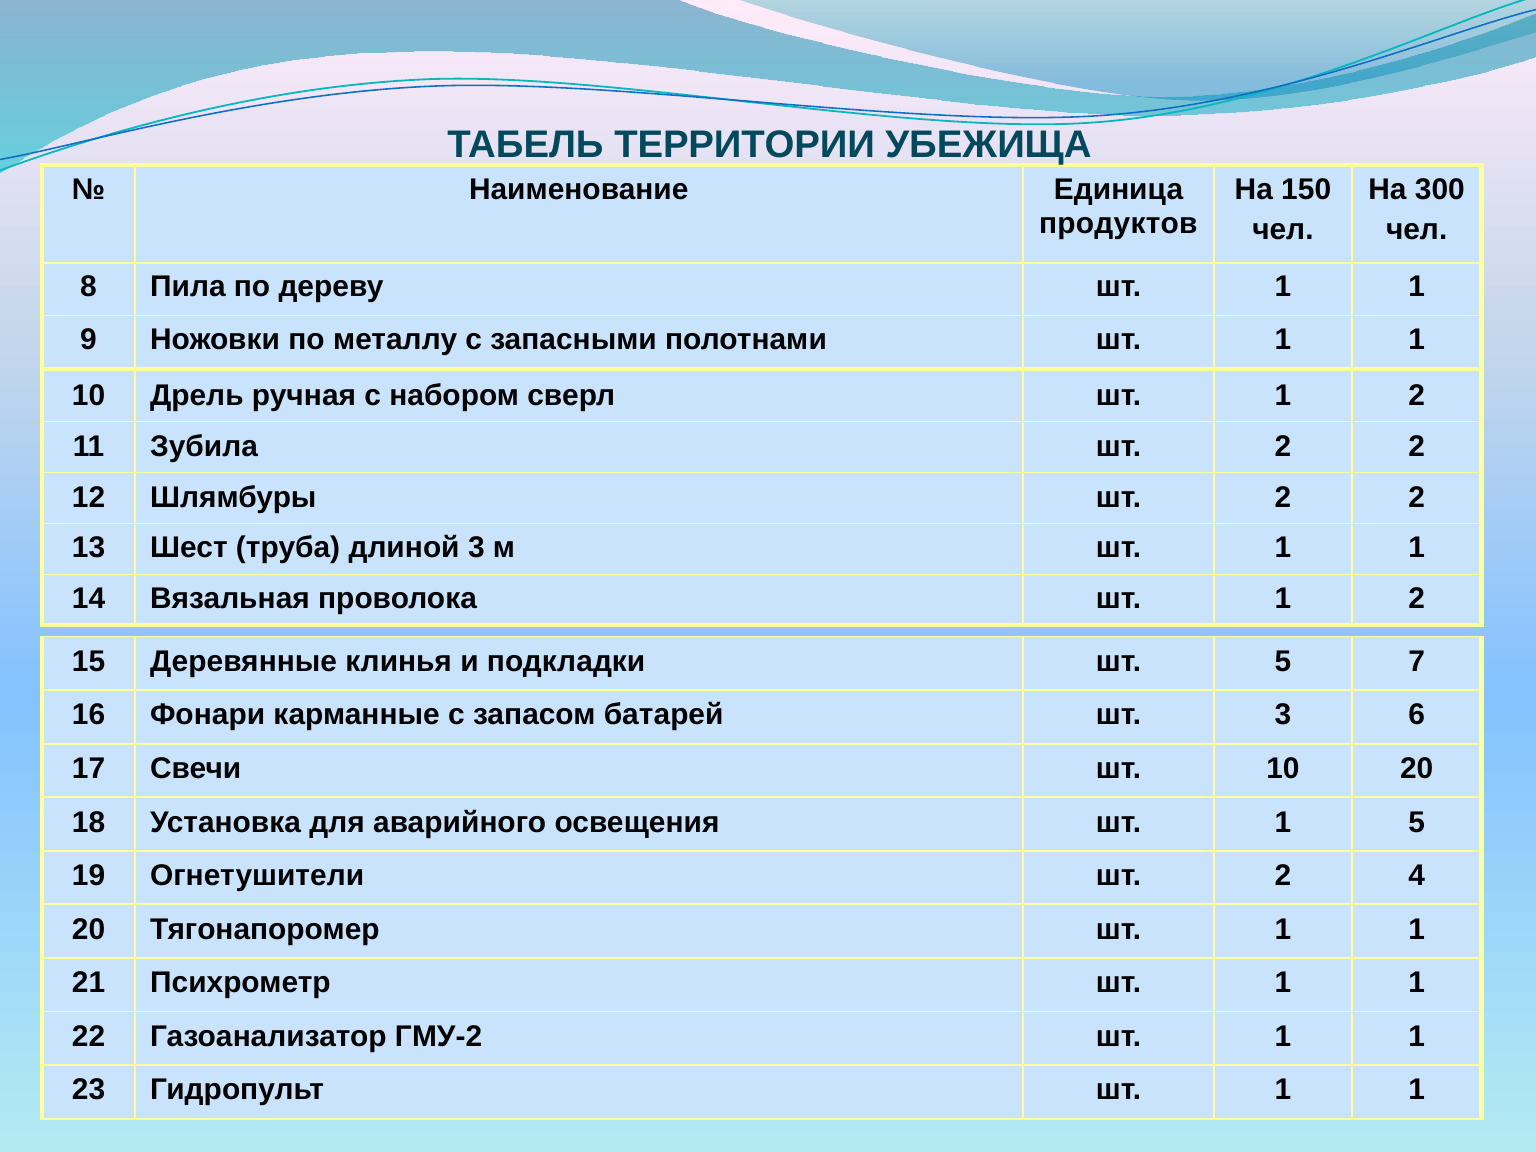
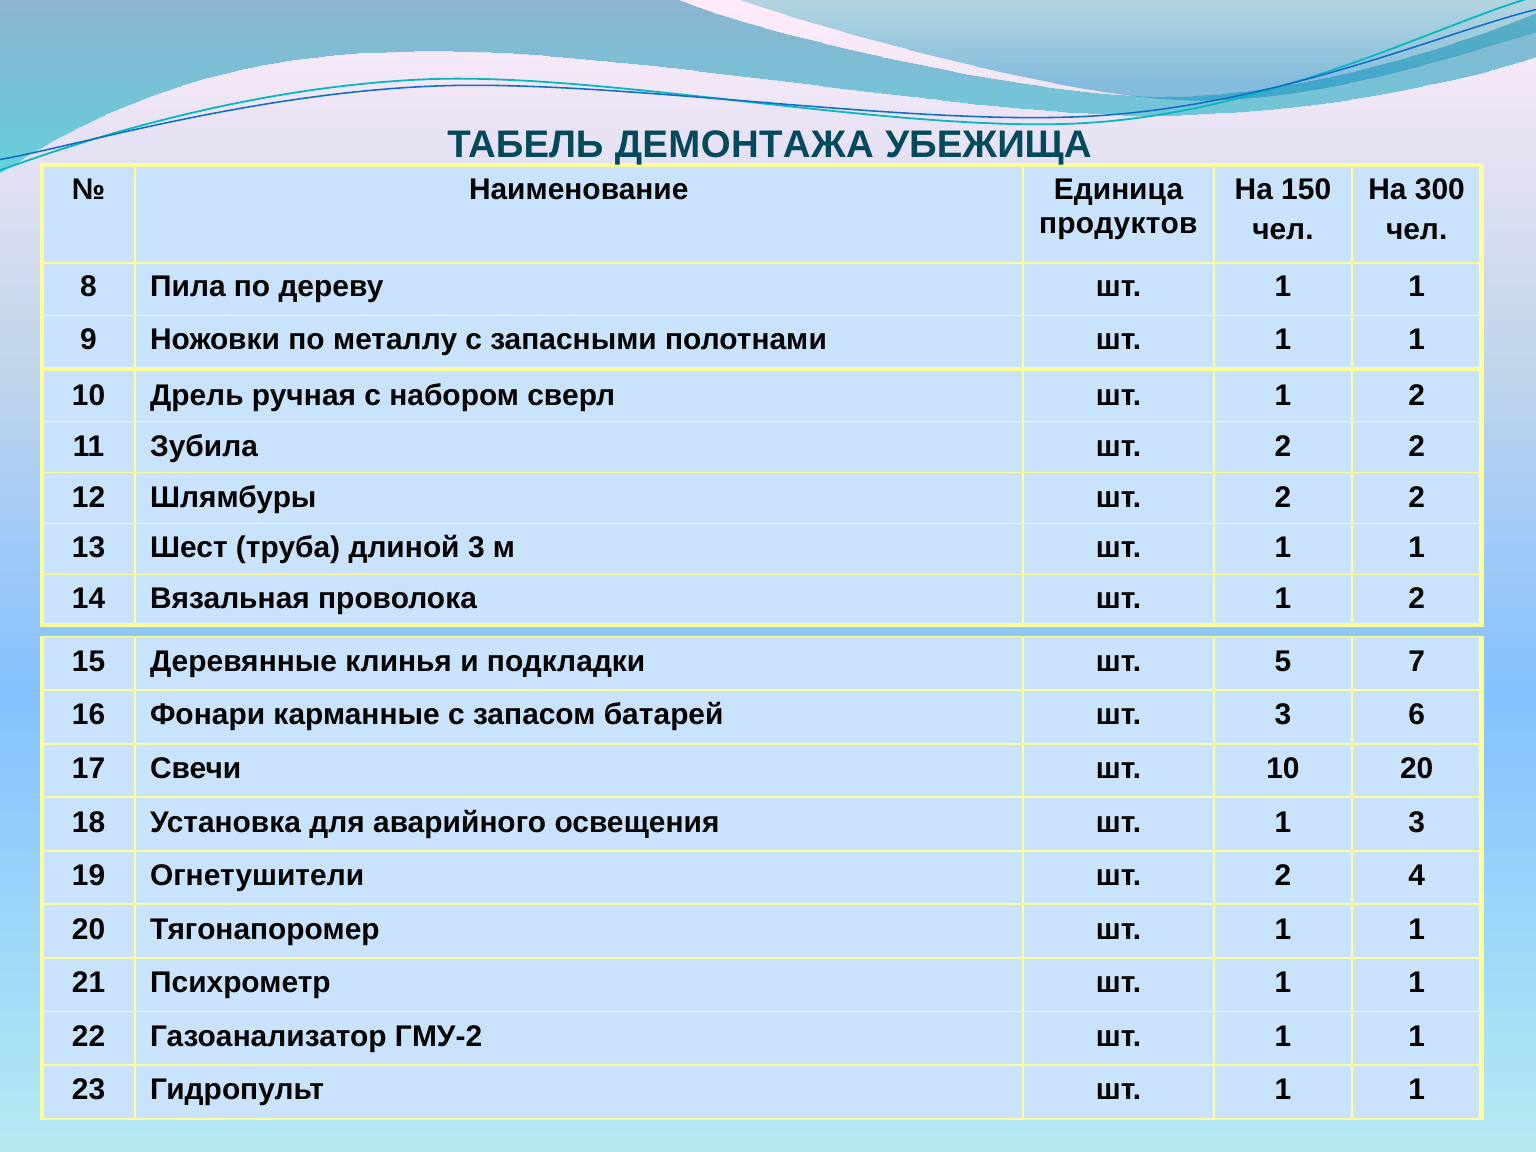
ТЕРРИТОРИИ: ТЕРРИТОРИИ -> ДЕМОНТАЖА (744, 144)
1 5: 5 -> 3 (1417, 822)
